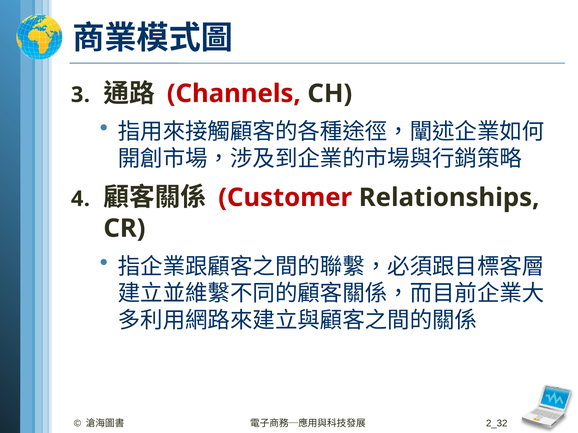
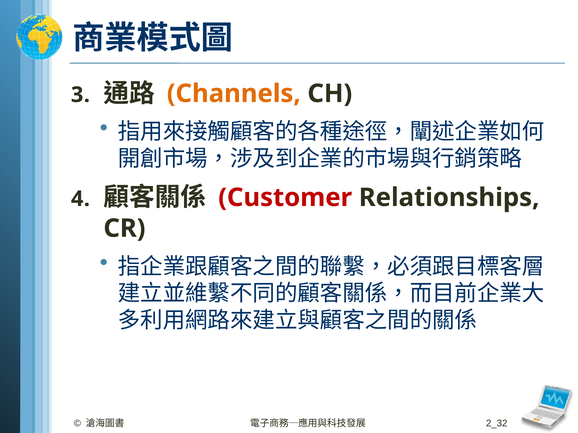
Channels colour: red -> orange (234, 94)
